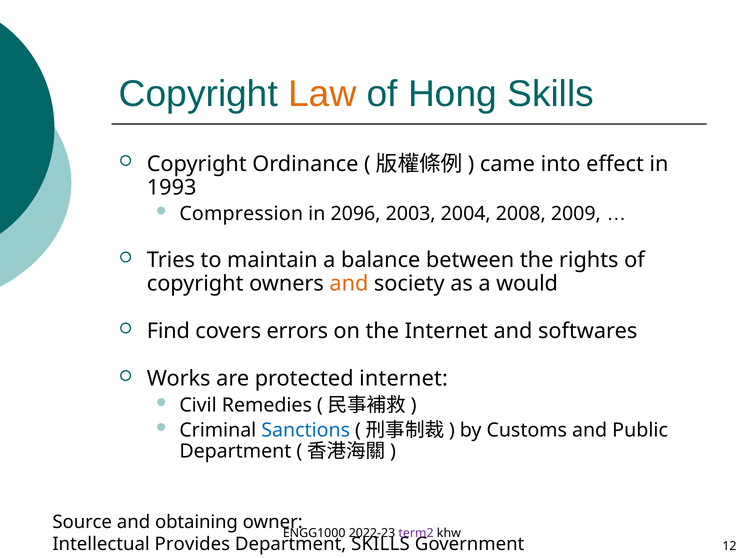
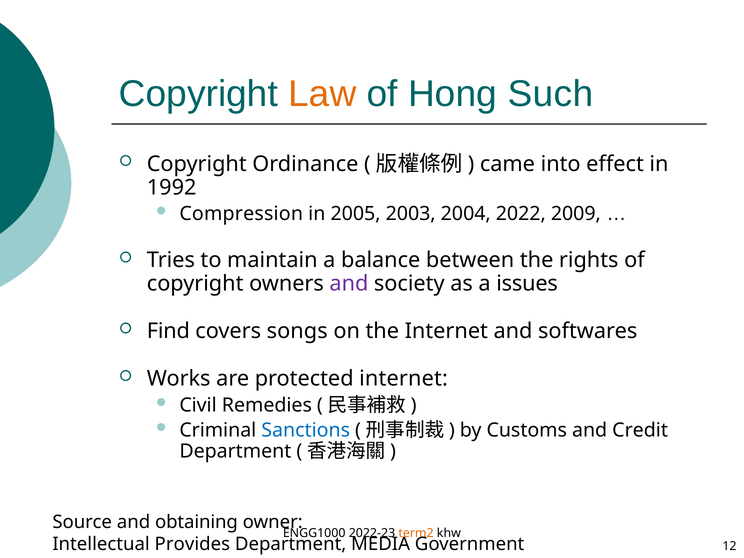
Hong Skills: Skills -> Such (550, 94)
1993: 1993 -> 1992 (172, 187)
2096: 2096 -> 2005 (356, 214)
2008: 2008 -> 2022 (521, 214)
and colour: orange -> purple (349, 284)
would: would -> issues (527, 284)
errors: errors -> songs (297, 331)
Public: Public -> Credit (640, 430)
term2 colour: purple -> orange (416, 533)
Department SKILLS: SKILLS -> MEDIA (381, 544)
